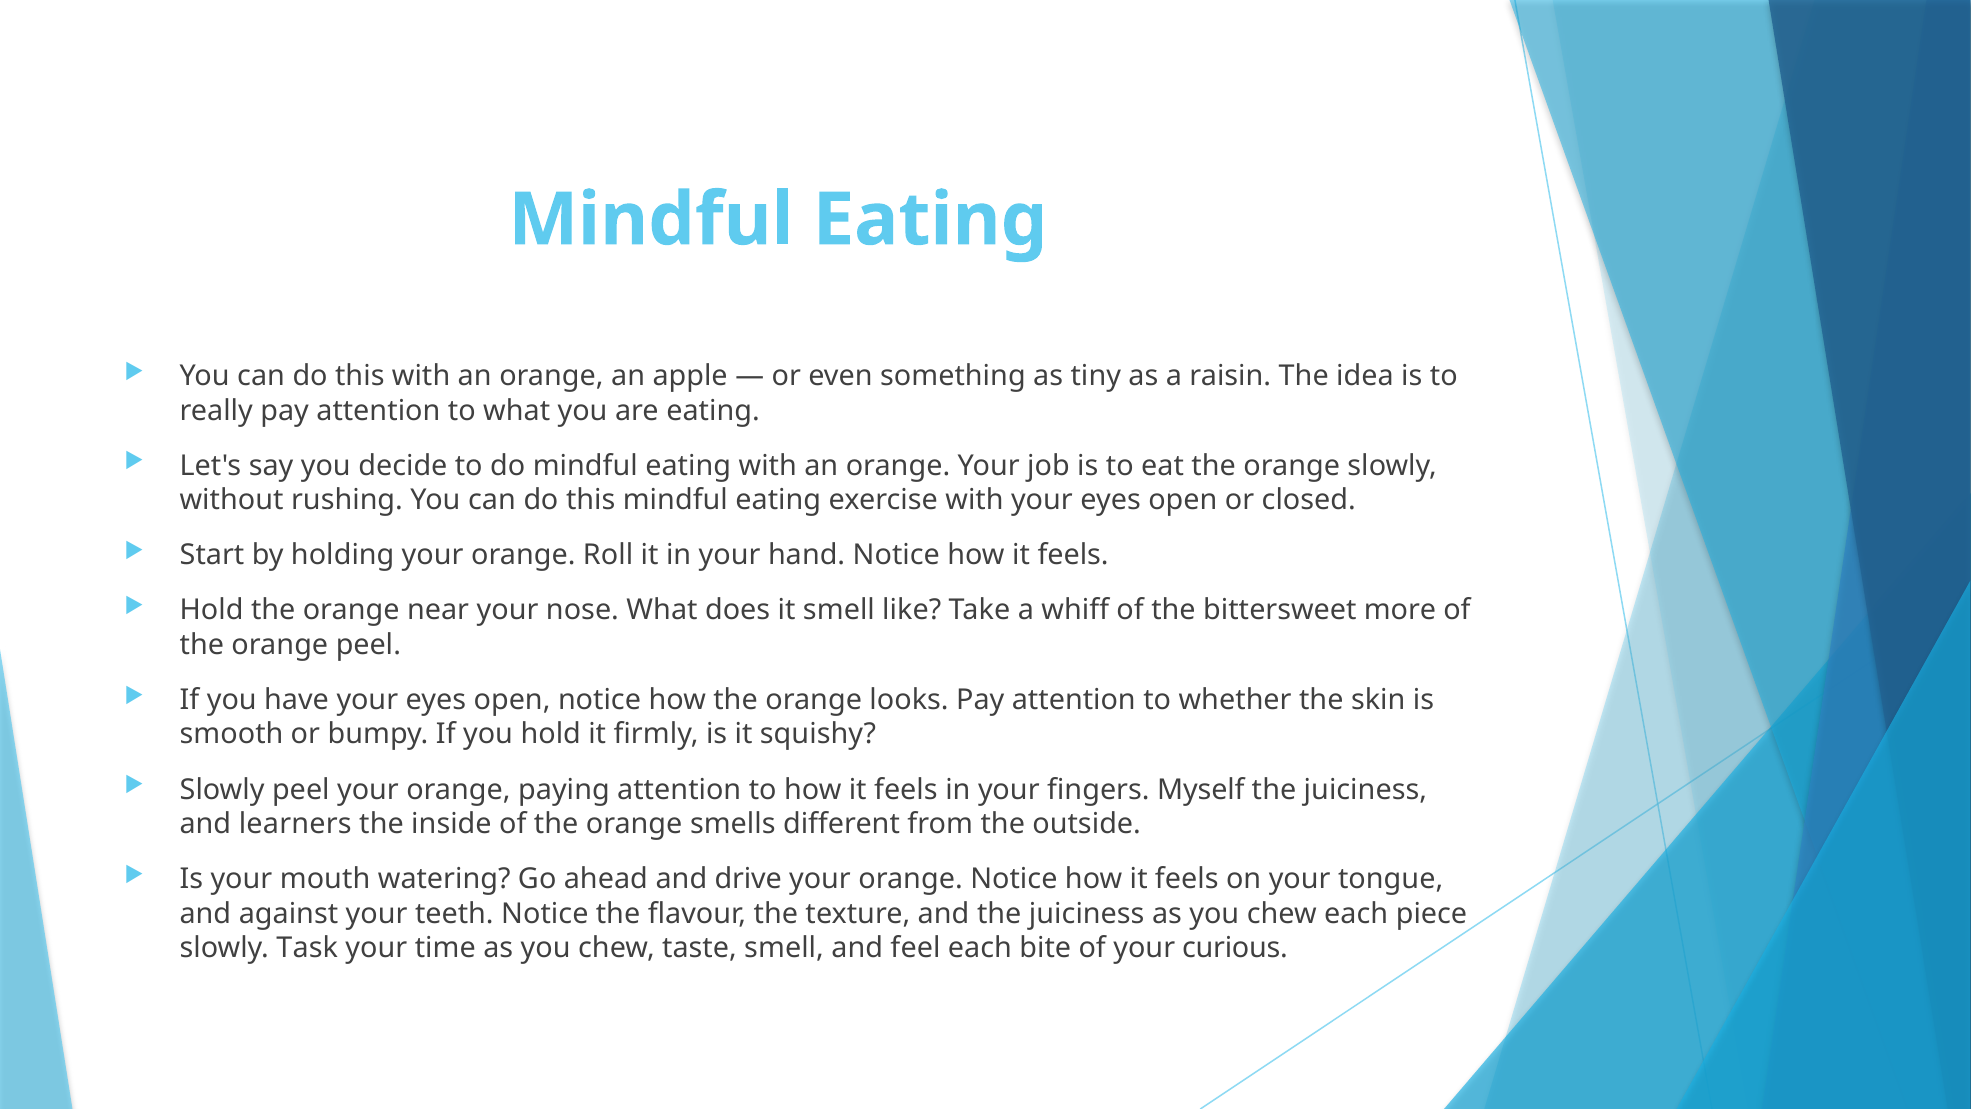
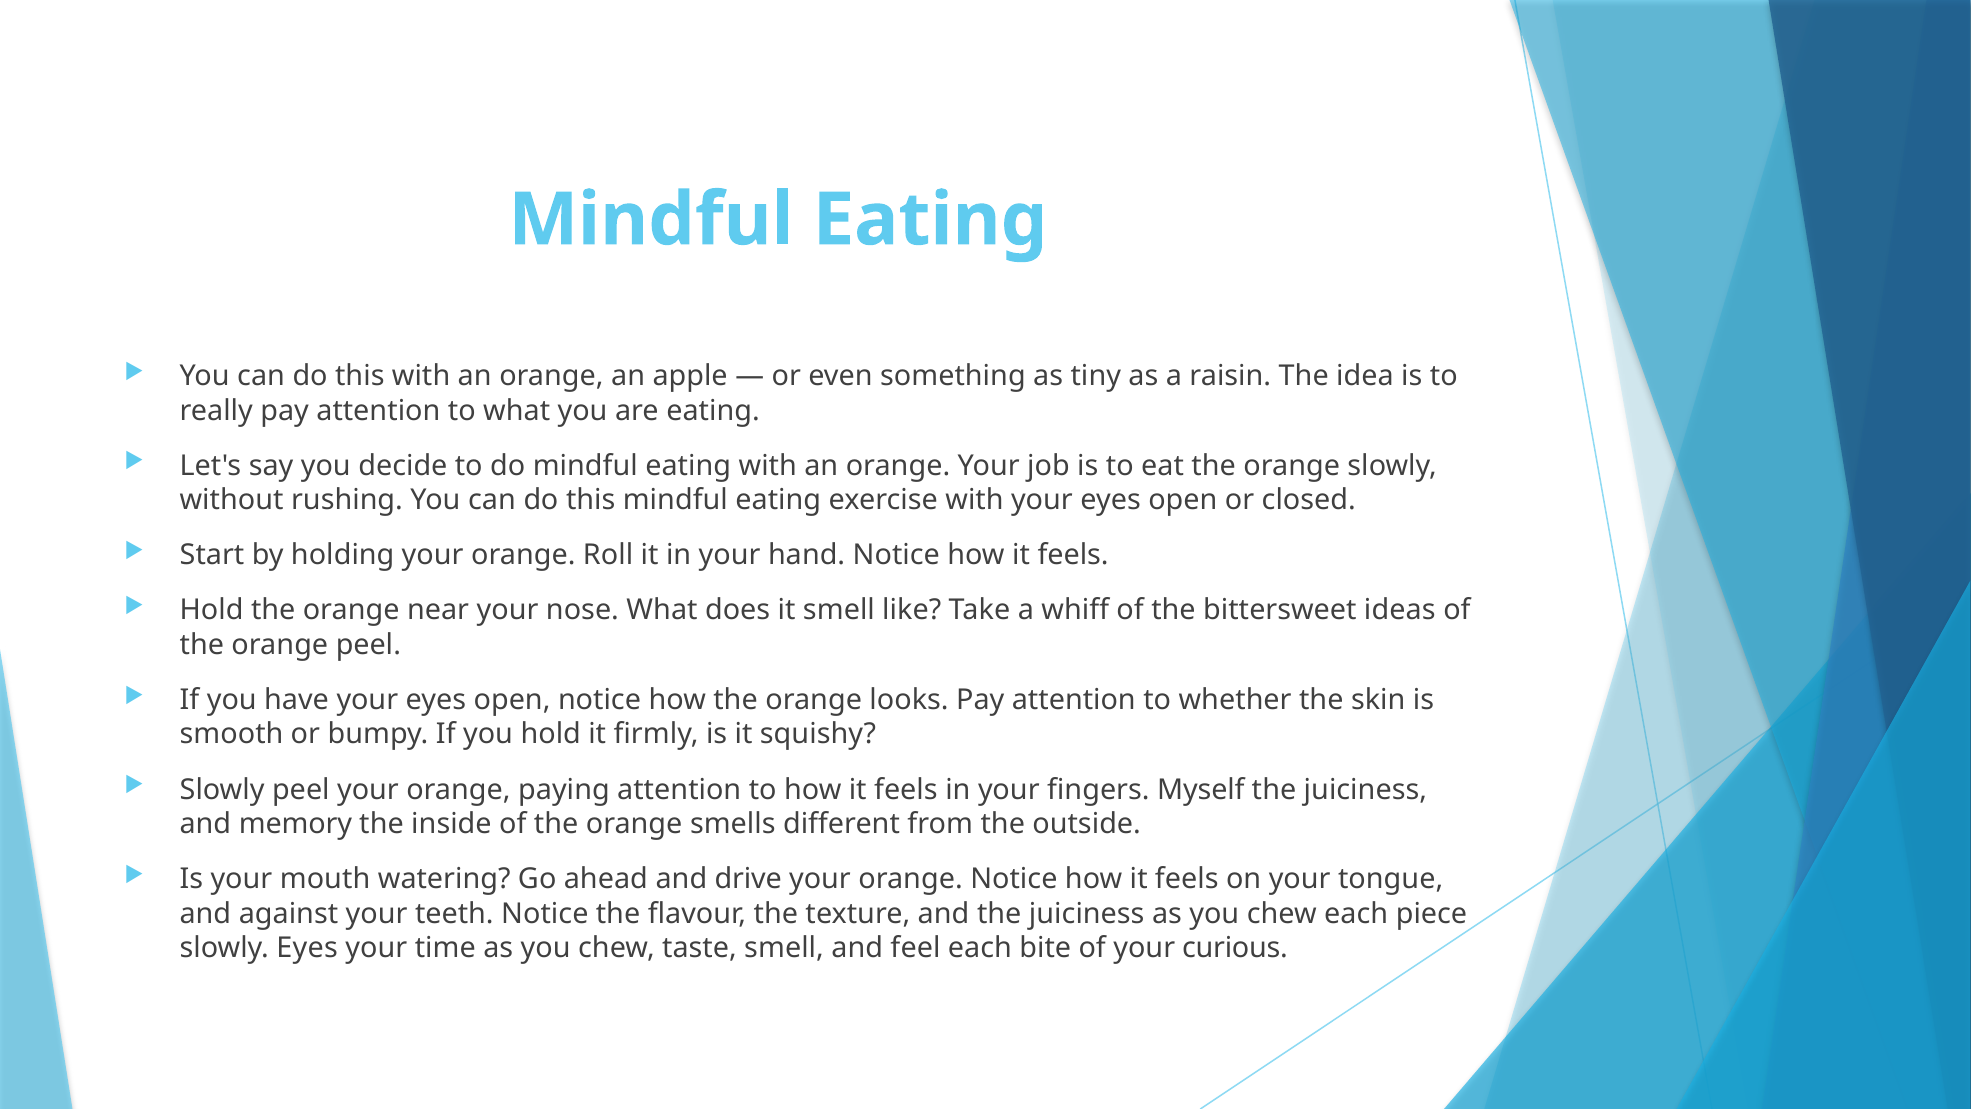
more: more -> ideas (1400, 610)
learners: learners -> memory (295, 824)
slowly Task: Task -> Eyes (307, 948)
